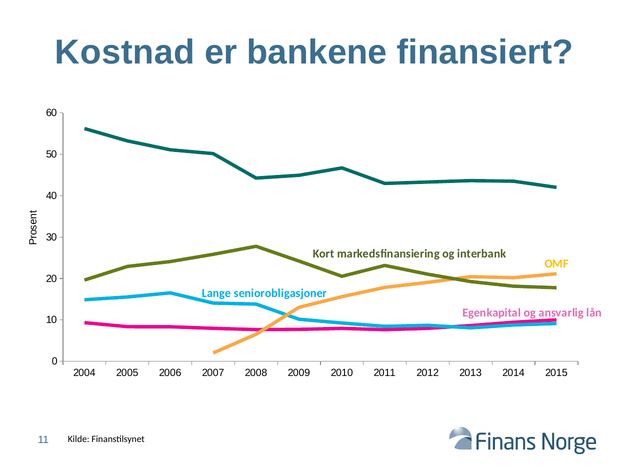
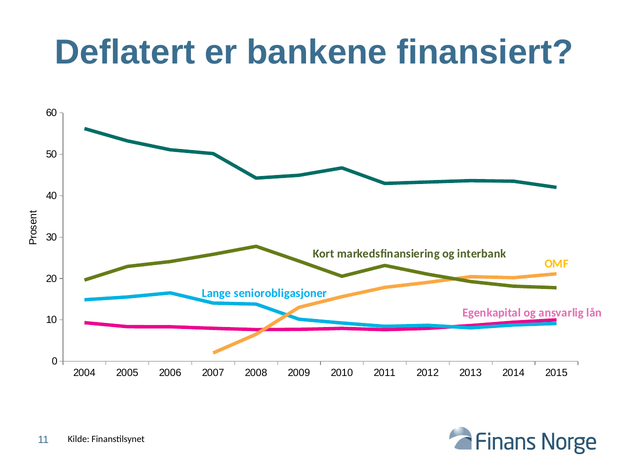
Kostnad: Kostnad -> Deflatert (125, 52)
